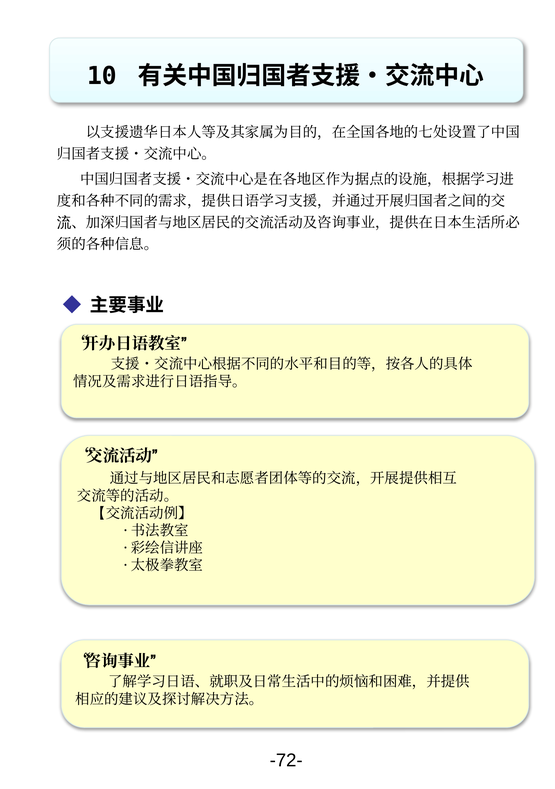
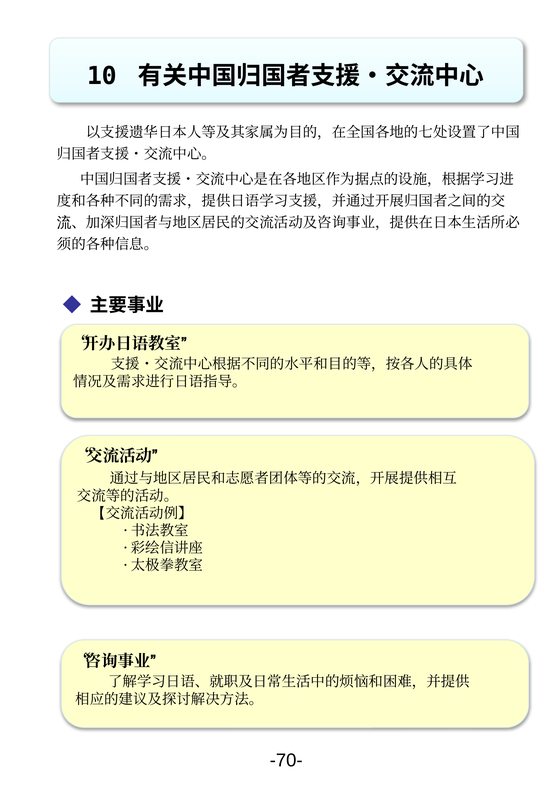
-72-: -72- -> -70- (286, 760)
